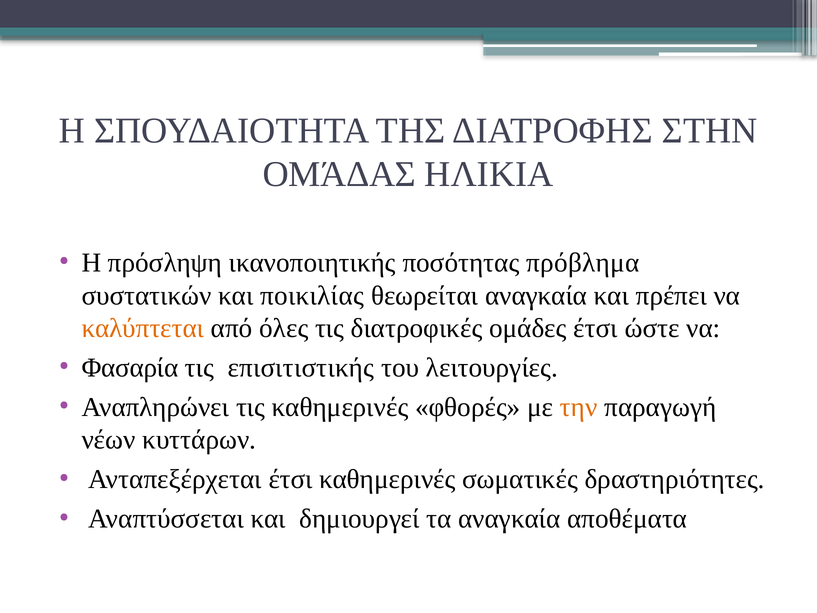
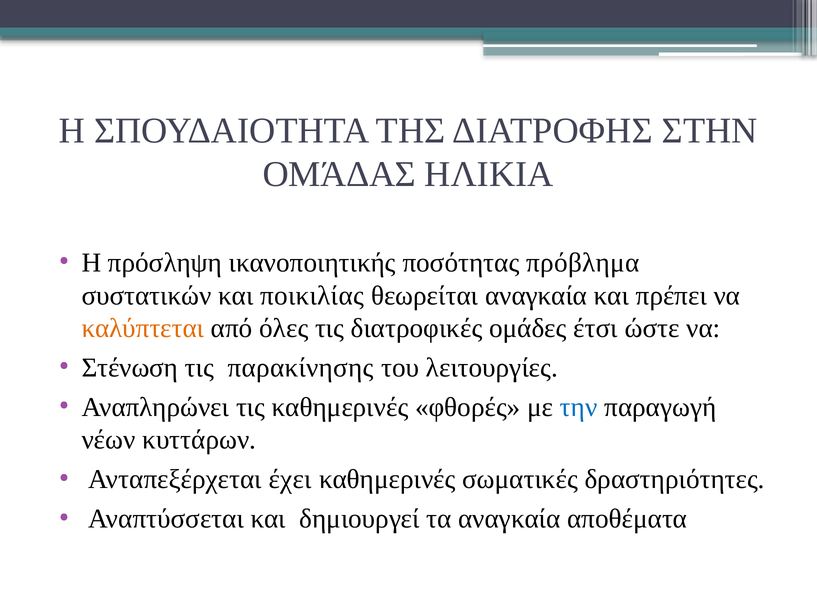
Φασαρία: Φασαρία -> Στένωση (130, 368)
επισιτιστικής: επισιτιστικής -> παρακίνησης (301, 368)
την colour: orange -> blue (579, 407)
Ανταπεξέρχεται έτσι: έτσι -> έχει (290, 479)
